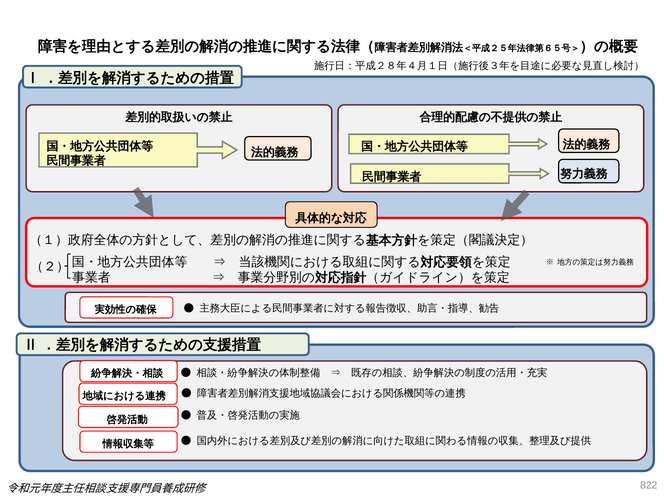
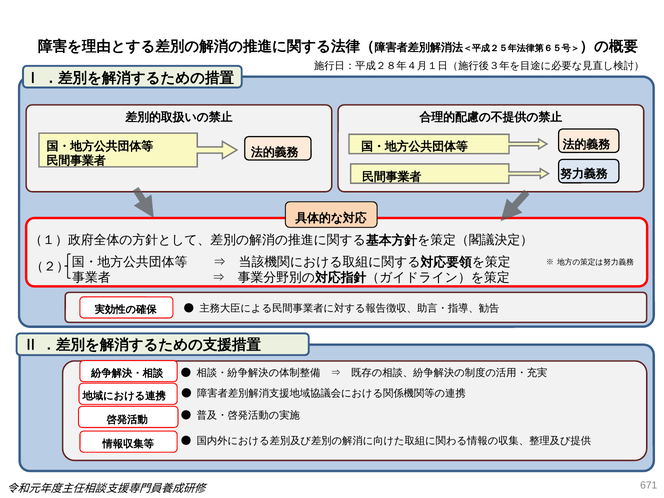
822: 822 -> 671 (649, 485)
